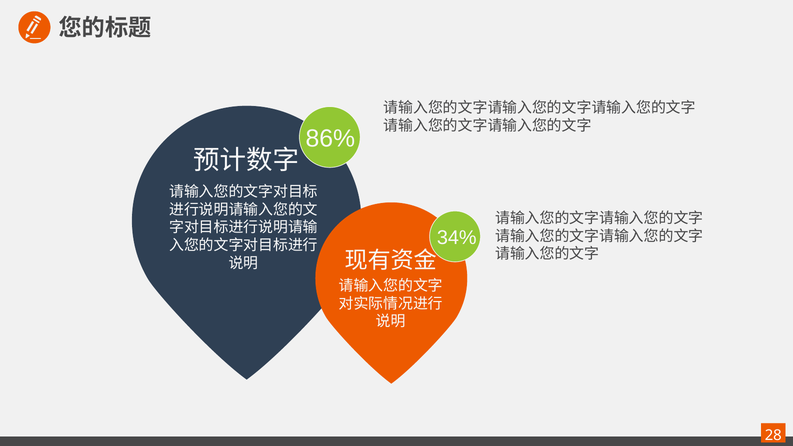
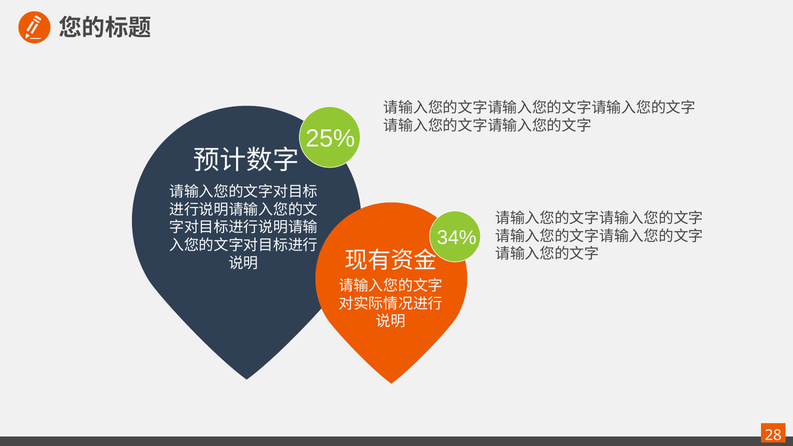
86%: 86% -> 25% (330, 139)
